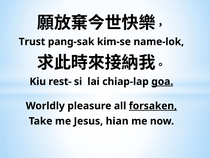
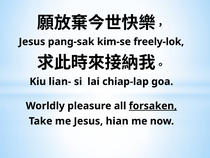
Trust: Trust -> Jesus (32, 42)
name-lok: name-lok -> freely-lok (159, 42)
rest-: rest- -> lian- (60, 81)
goa underline: present -> none (162, 81)
